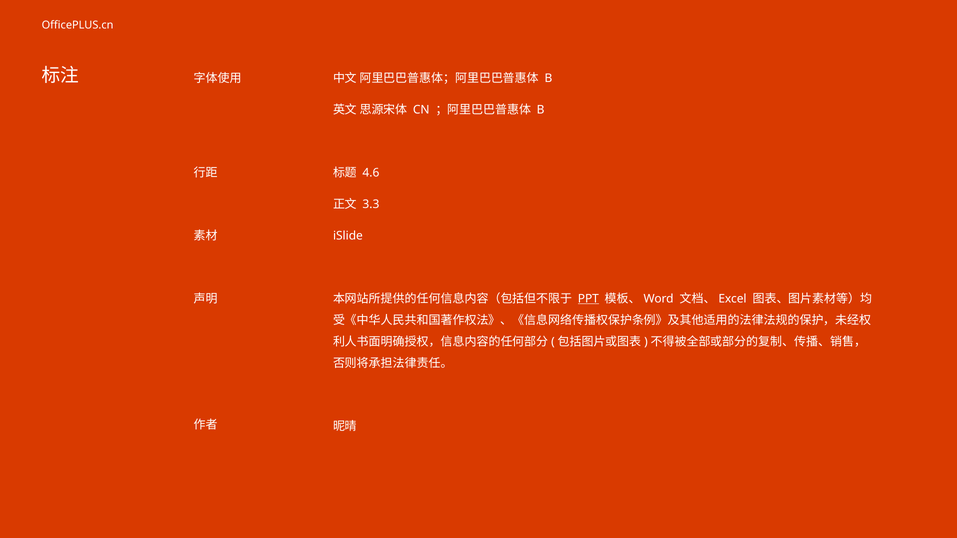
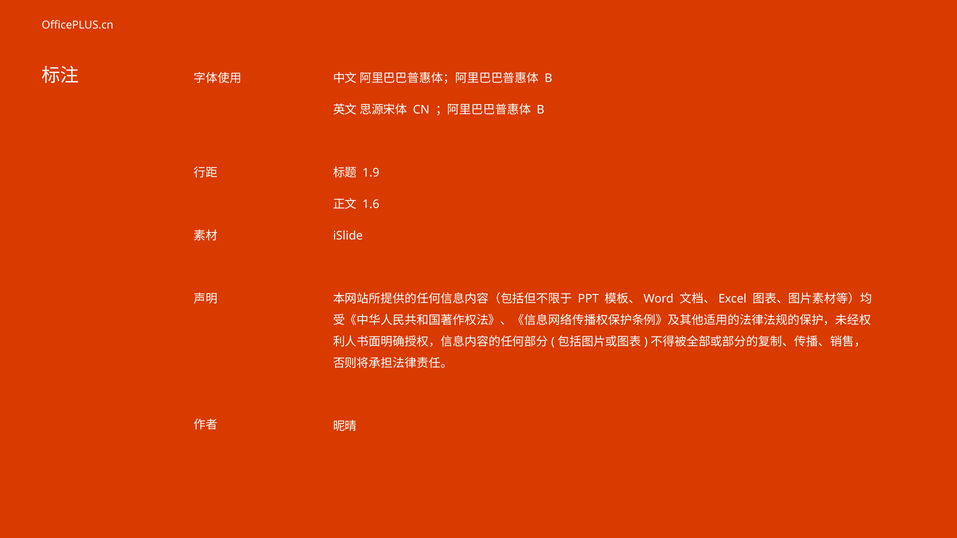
4.6: 4.6 -> 1.9 (371, 173)
3.3: 3.3 -> 1.6 (371, 204)
PPT underline: present -> none (588, 299)
